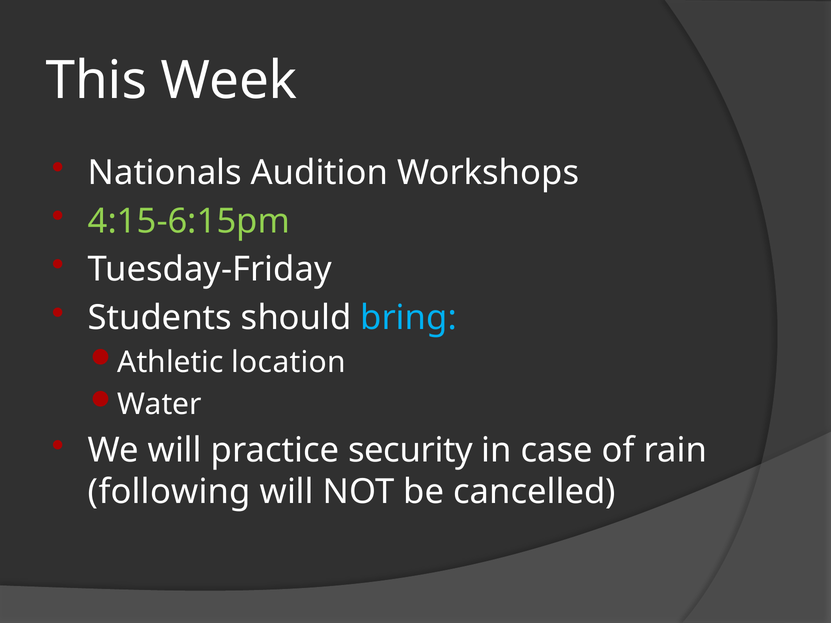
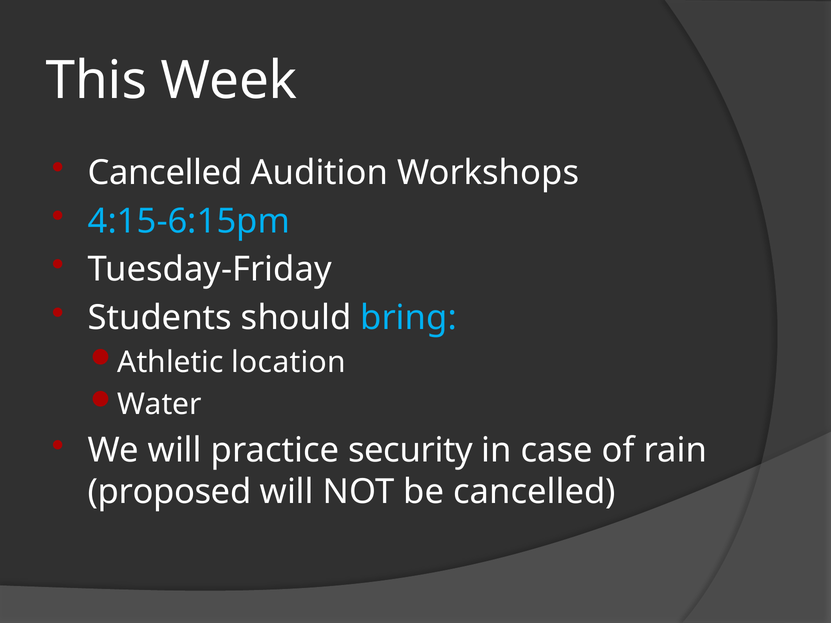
Nationals: Nationals -> Cancelled (165, 173)
4:15-6:15pm colour: light green -> light blue (189, 221)
following: following -> proposed (170, 492)
